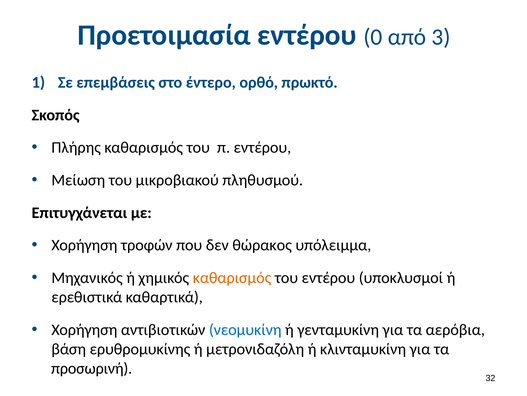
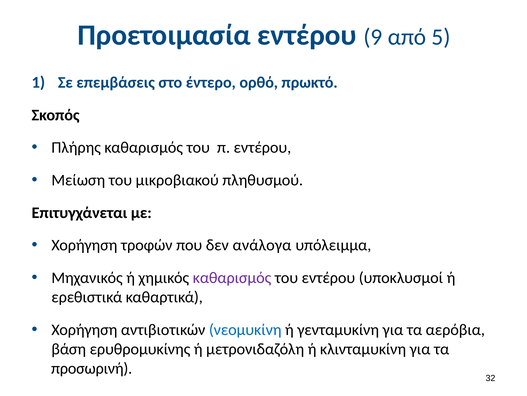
0: 0 -> 9 (373, 37)
3: 3 -> 5 (441, 37)
θώρακος: θώρακος -> ανάλογα (262, 245)
καθαρισμός colour: orange -> purple (232, 277)
